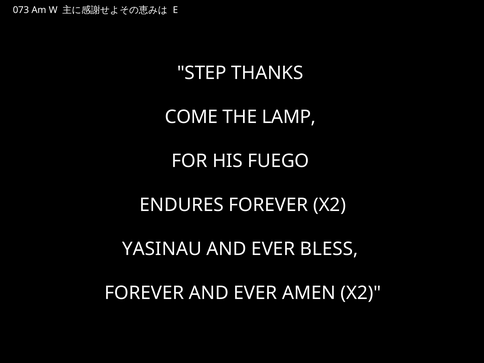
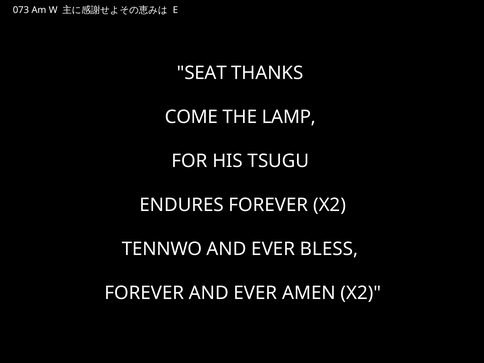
STEP: STEP -> SEAT (202, 73)
FUEGO: FUEGO -> TSUGU (278, 161)
YASINAU: YASINAU -> TENNWO (162, 249)
